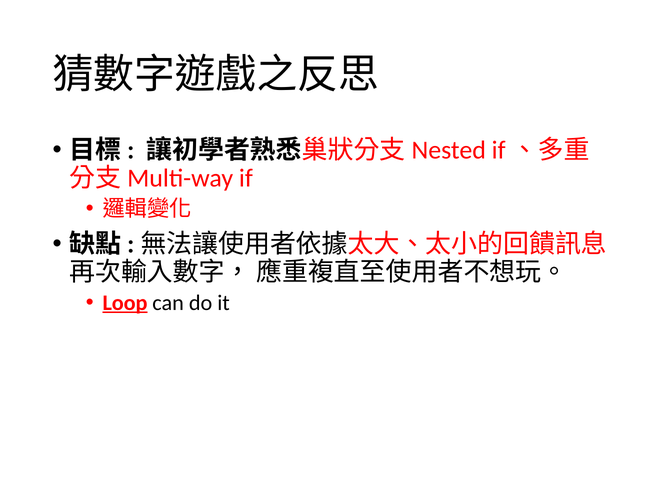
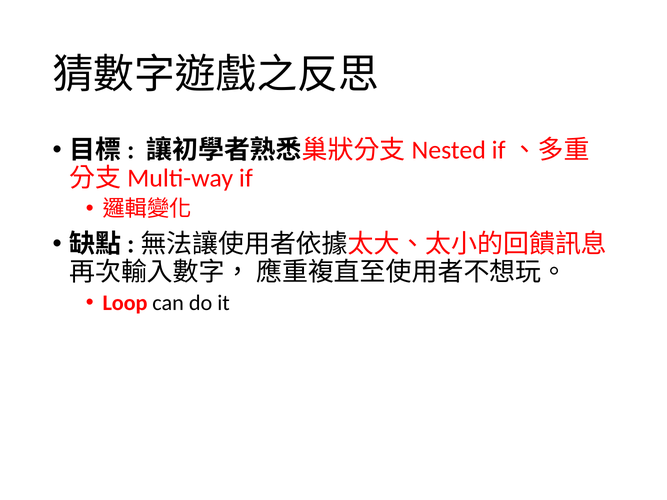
Loop underline: present -> none (125, 303)
